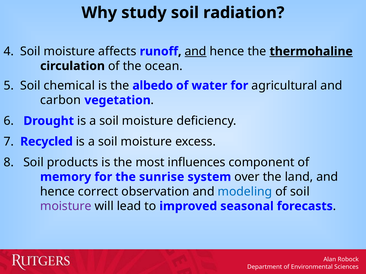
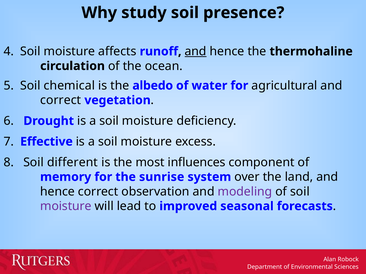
radiation: radiation -> presence (244, 13)
thermohaline underline: present -> none (311, 51)
carbon: carbon -> correct (61, 100)
Recycled: Recycled -> Effective (46, 142)
products: products -> different (72, 163)
modeling colour: blue -> purple (245, 192)
